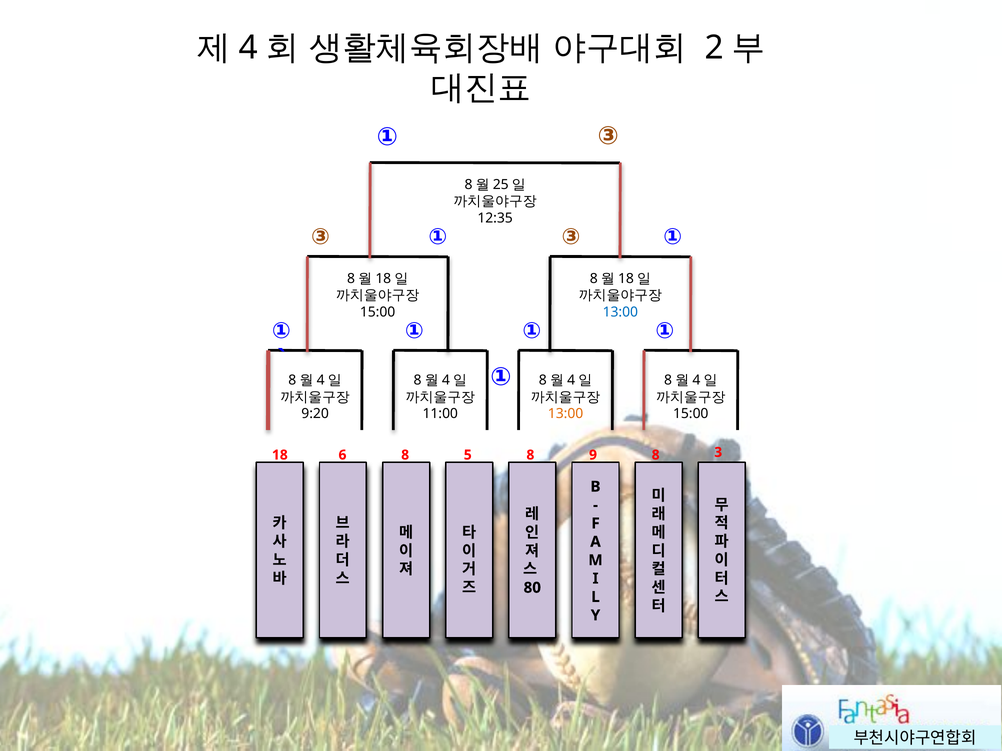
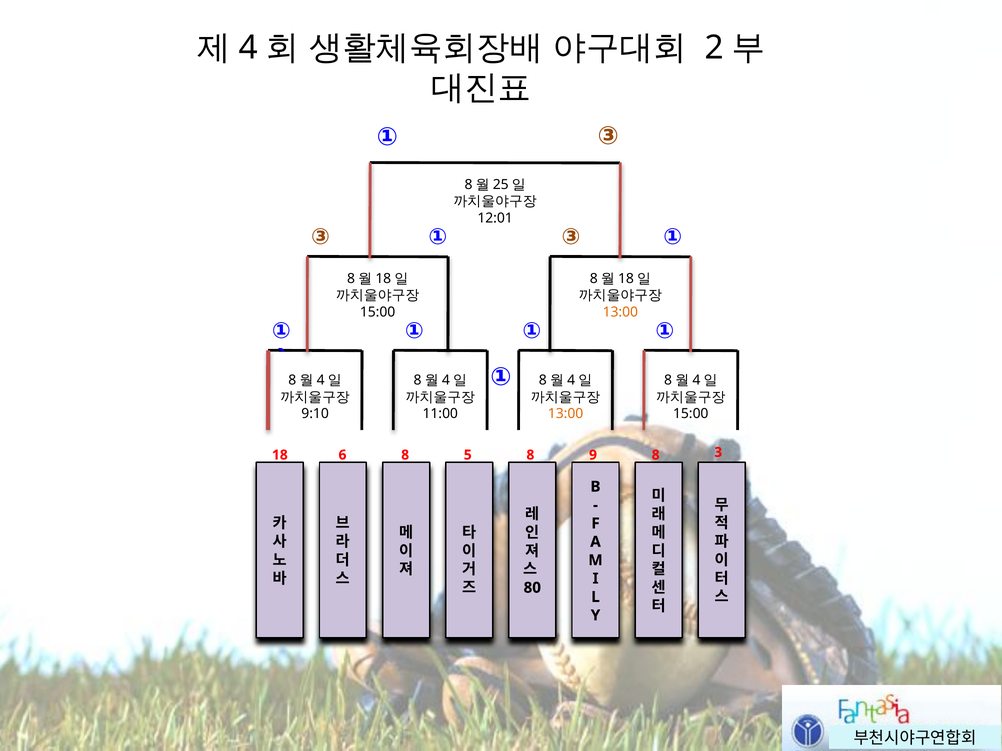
12:35: 12:35 -> 12:01 (495, 218)
13:00 colour: blue -> orange (620, 312)
9:20: 9:20 -> 9:10 (315, 414)
